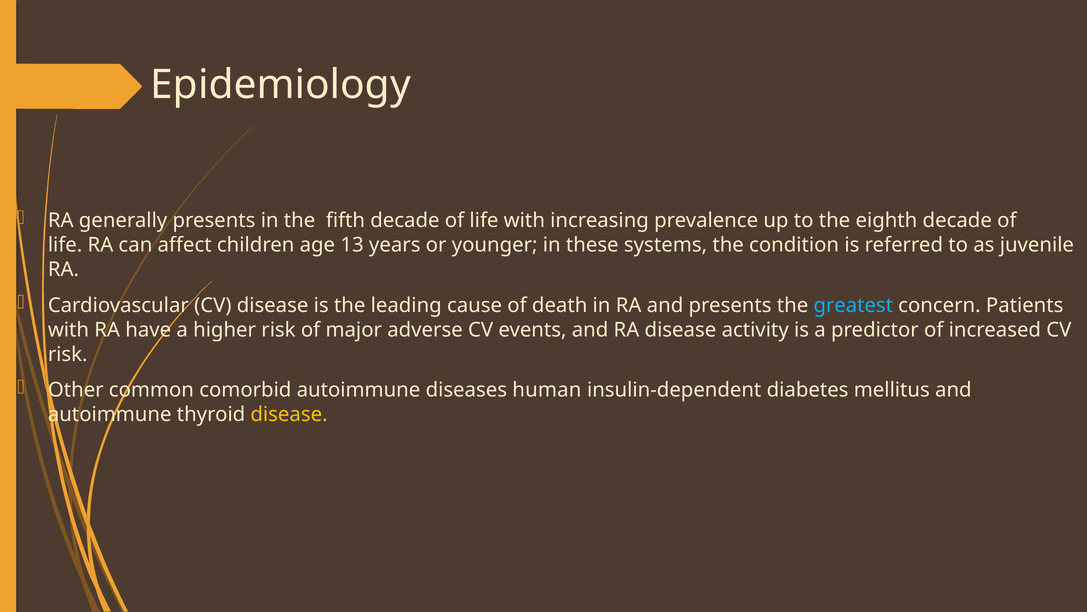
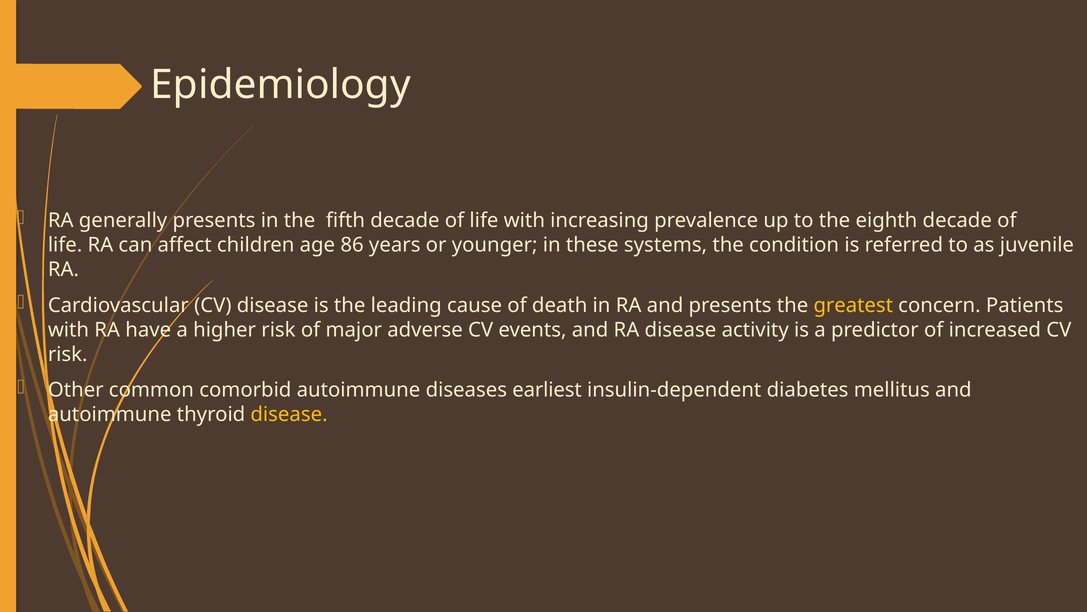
13: 13 -> 86 (352, 245)
greatest colour: light blue -> yellow (853, 305)
human: human -> earliest (547, 390)
